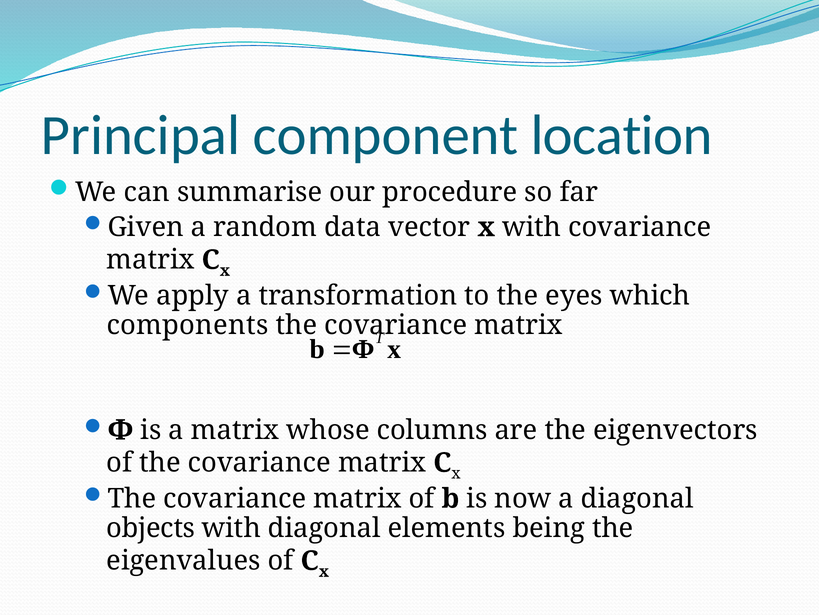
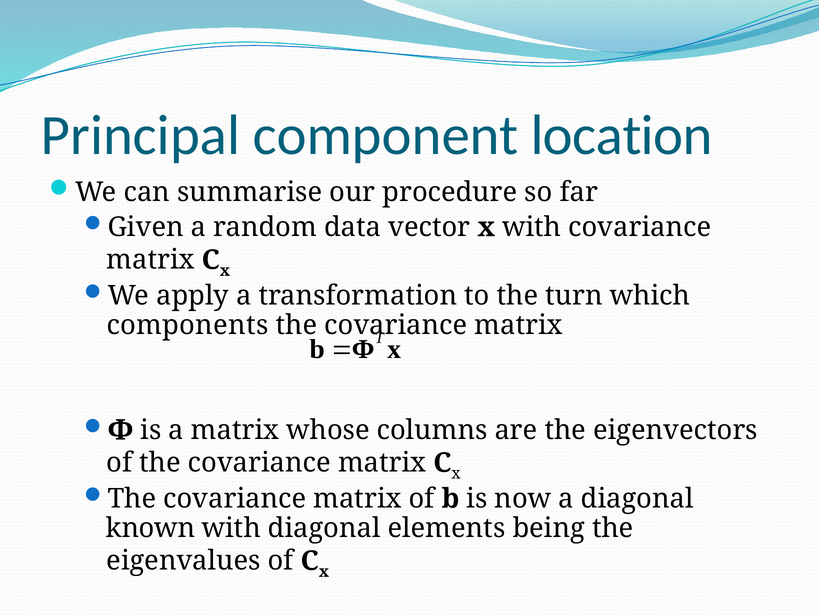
eyes: eyes -> turn (574, 295)
objects: objects -> known (151, 528)
